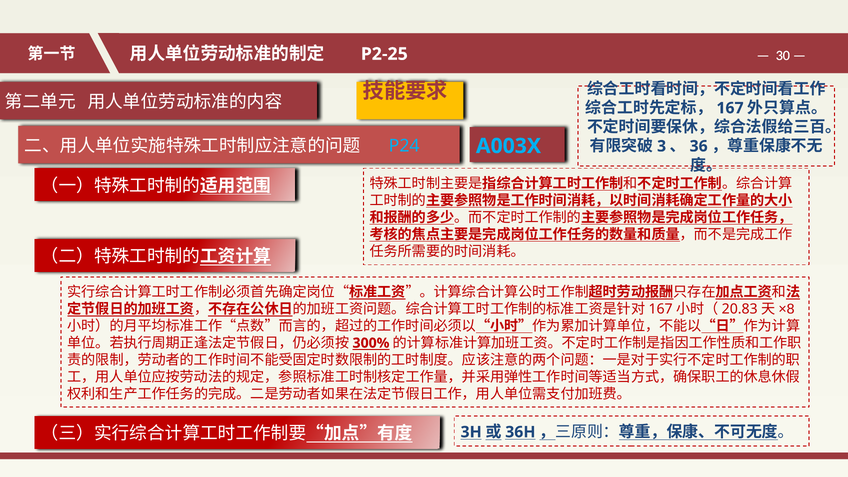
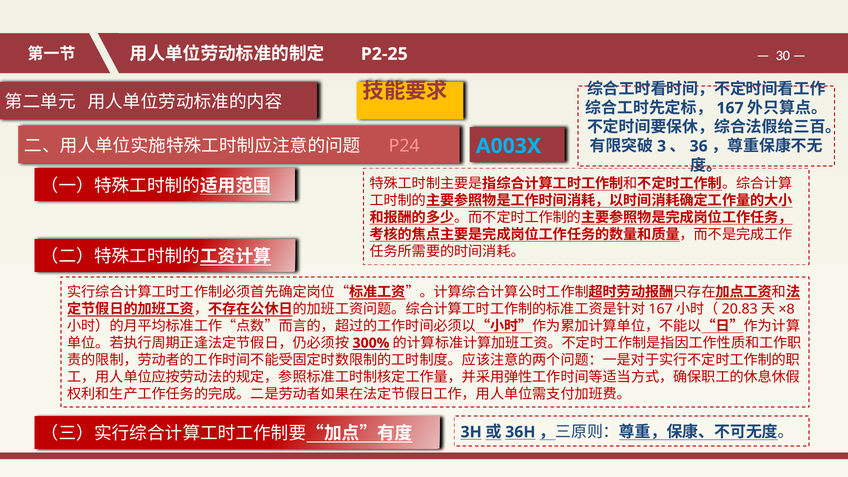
P24 colour: light blue -> pink (404, 146)
